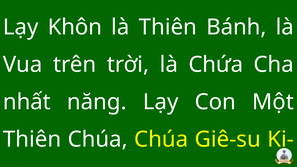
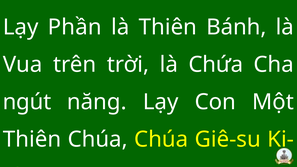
Khôn: Khôn -> Phần (75, 27)
nhất: nhất -> ngút (27, 102)
